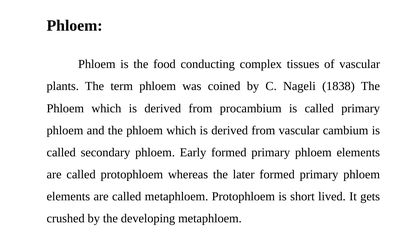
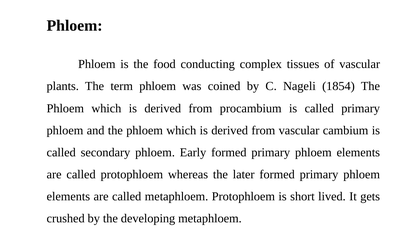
1838: 1838 -> 1854 (338, 86)
